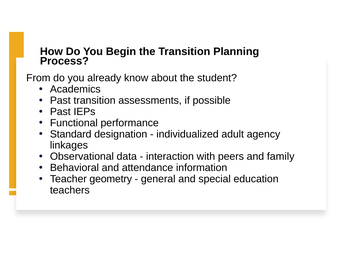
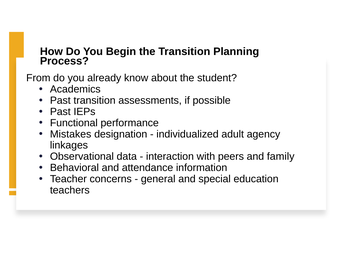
Standard: Standard -> Mistakes (71, 134)
geometry: geometry -> concerns (111, 179)
